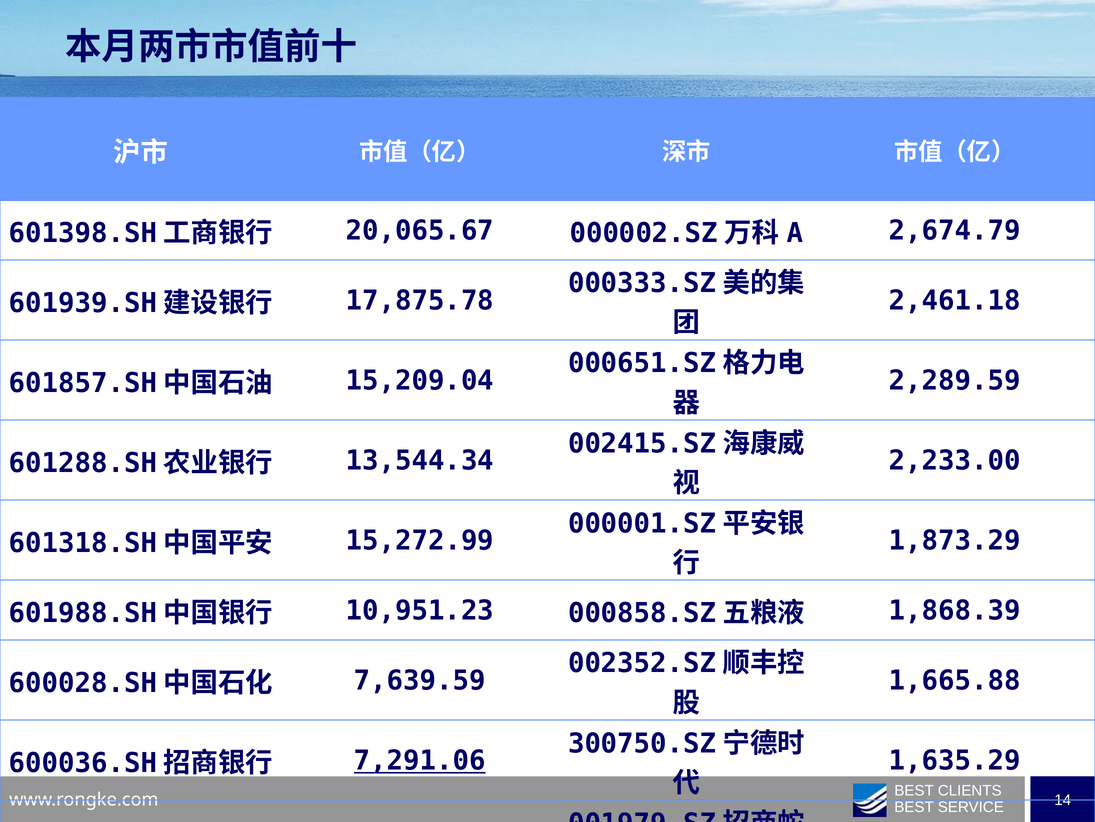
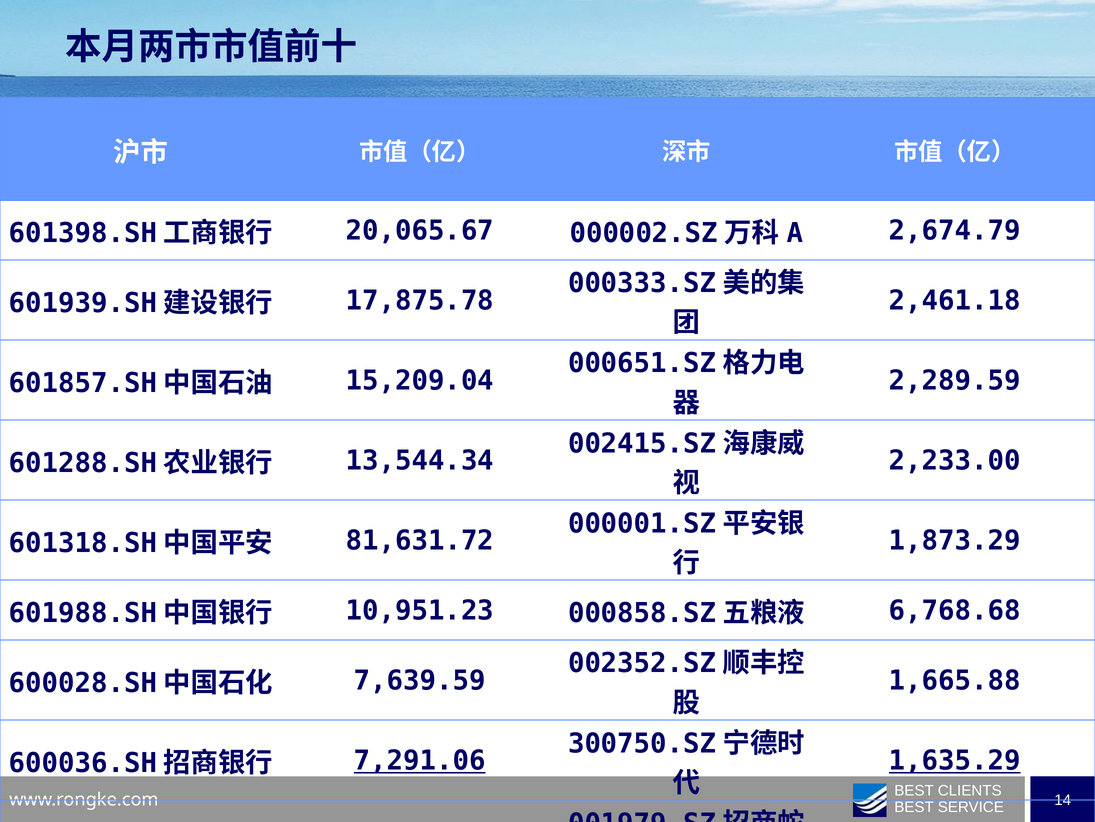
15,272.99: 15,272.99 -> 81,631.72 (420, 540)
1,868.39: 1,868.39 -> 6,768.68 (955, 610)
1,635.29 underline: none -> present (955, 760)
